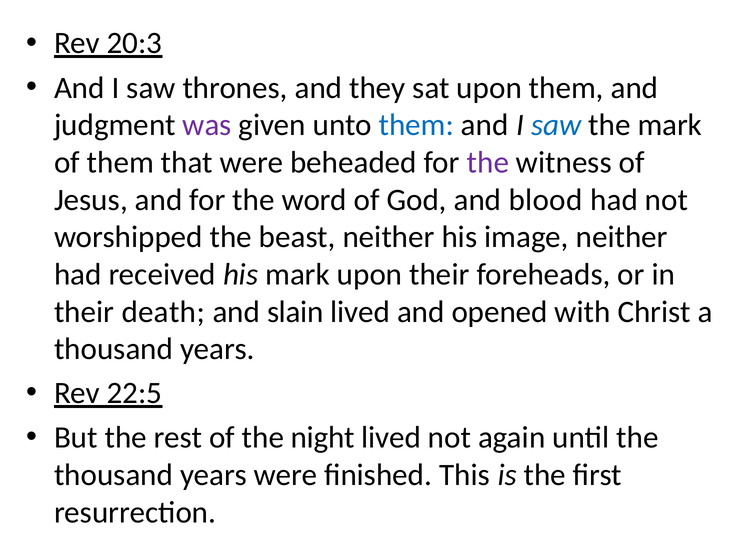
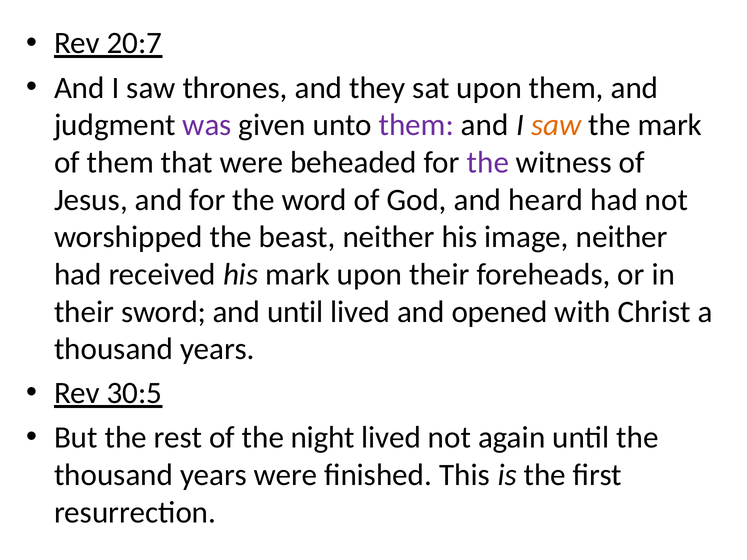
20:3: 20:3 -> 20:7 (134, 43)
them colour: blue -> purple (416, 125)
saw colour: blue -> orange (556, 125)
blood: blood -> heard (546, 200)
death: death -> sword (164, 312)
and slain: slain -> until (295, 312)
22:5: 22:5 -> 30:5 (134, 393)
